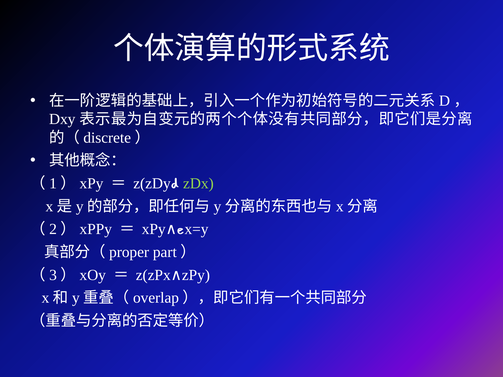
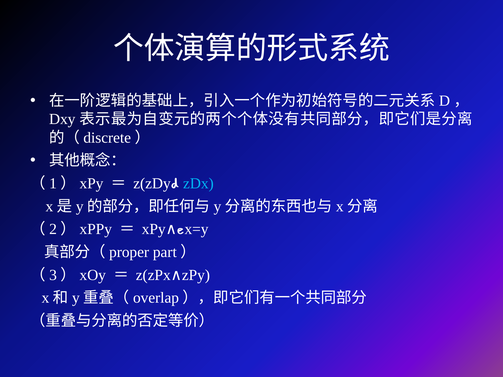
zDx colour: light green -> light blue (198, 184)
